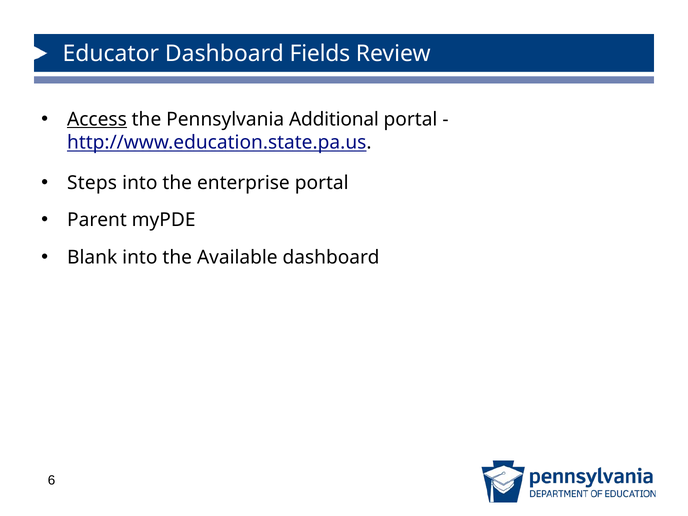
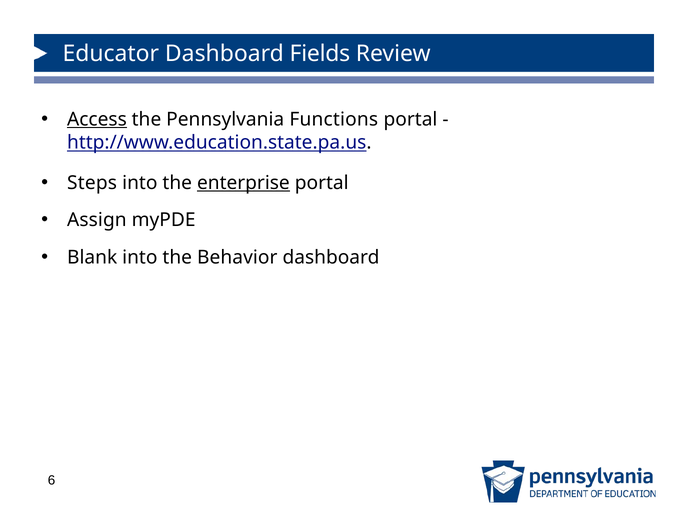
Additional: Additional -> Functions (334, 119)
enterprise underline: none -> present (243, 183)
Parent: Parent -> Assign (97, 220)
Available: Available -> Behavior (237, 257)
